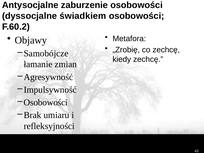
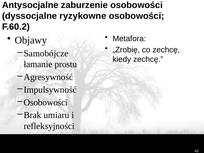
świadkiem: świadkiem -> ryzykowne (83, 16)
zmian: zmian -> prostu (66, 64)
